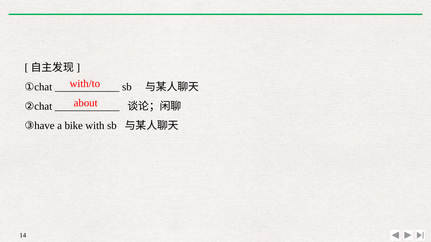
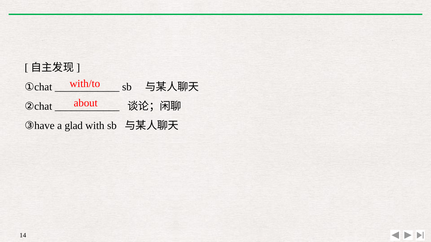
bike: bike -> glad (74, 126)
